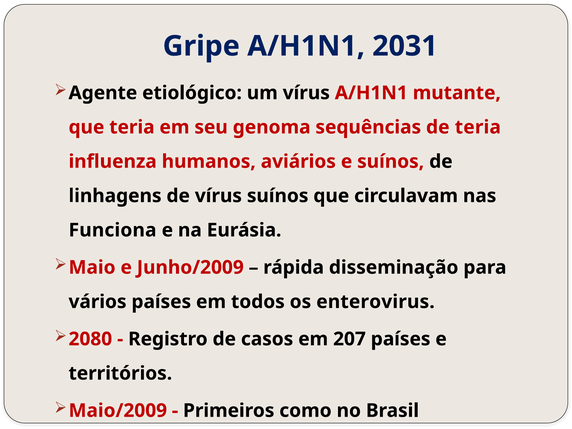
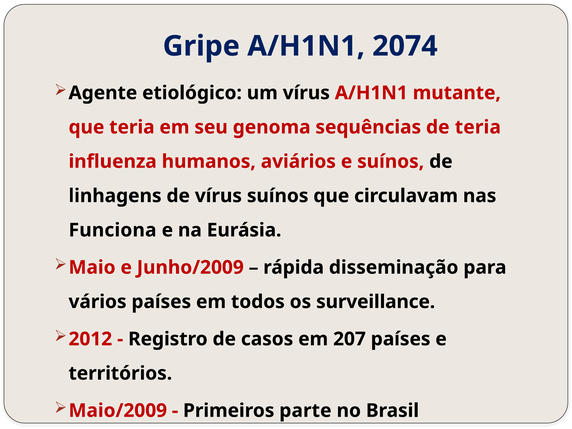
2031: 2031 -> 2074 (405, 46)
enterovirus: enterovirus -> surveillance (376, 302)
2080: 2080 -> 2012 (90, 339)
como: como -> parte (305, 411)
